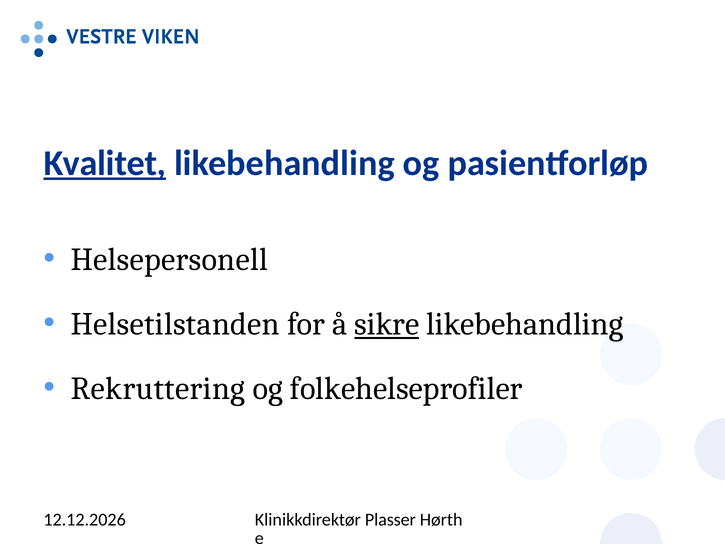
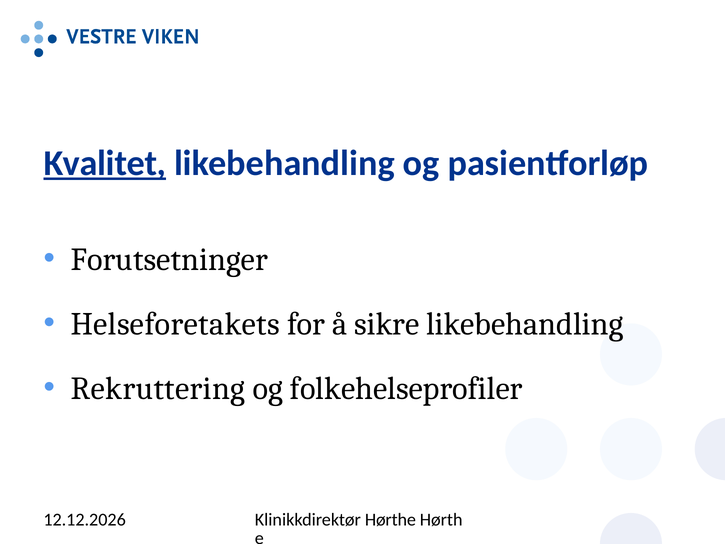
Helsepersonell: Helsepersonell -> Forutsetninger (169, 259)
Helsetilstanden: Helsetilstanden -> Helseforetakets (175, 324)
sikre underline: present -> none (387, 324)
Plasser: Plasser -> Hørthe (390, 520)
